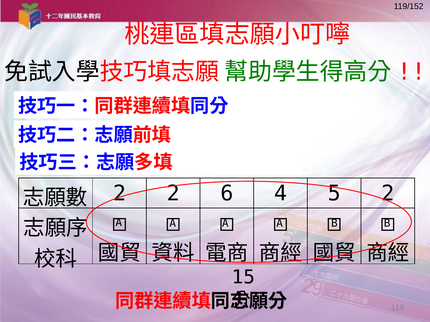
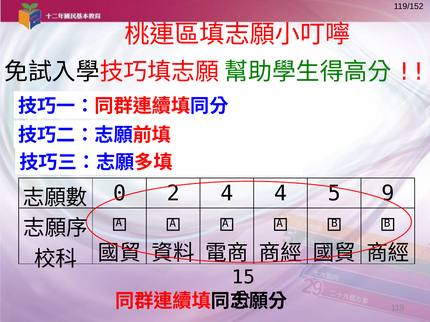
2: 2 -> 0 (119, 194)
2 6: 6 -> 4 (227, 194)
5 2: 2 -> 9 (388, 194)
